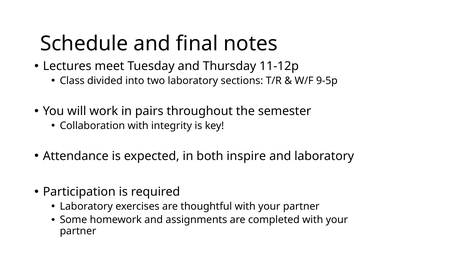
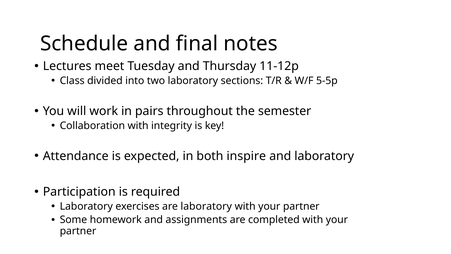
9-5p: 9-5p -> 5-5p (327, 81)
are thoughtful: thoughtful -> laboratory (206, 206)
